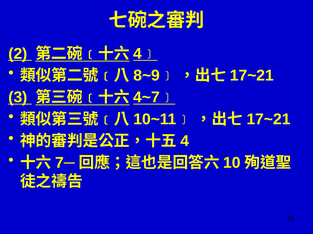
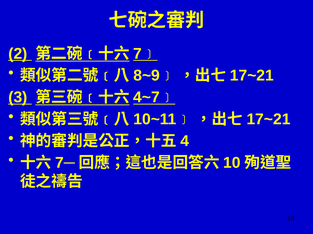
4: 4 -> 7 (138, 54)
